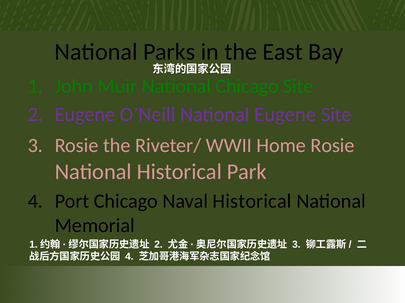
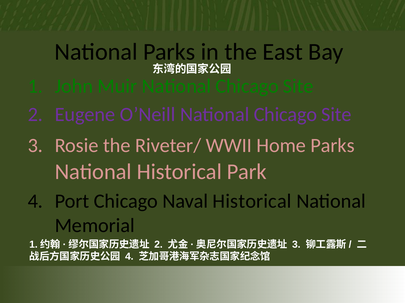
O’Neill National Eugene: Eugene -> Chicago (285, 115)
Home Rosie: Rosie -> Parks (333, 146)
